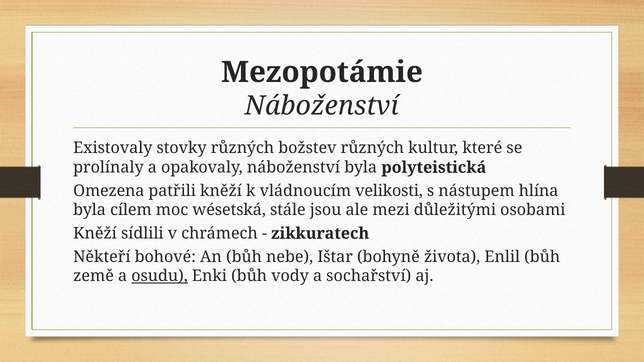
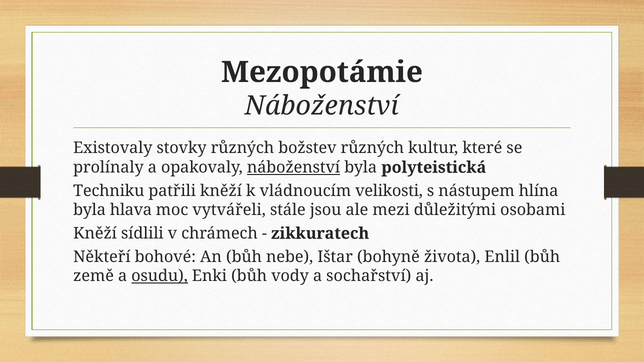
náboženství underline: none -> present (294, 168)
Omezena: Omezena -> Techniku (109, 191)
cílem: cílem -> hlava (131, 210)
wésetská: wésetská -> vytvářeli (229, 210)
